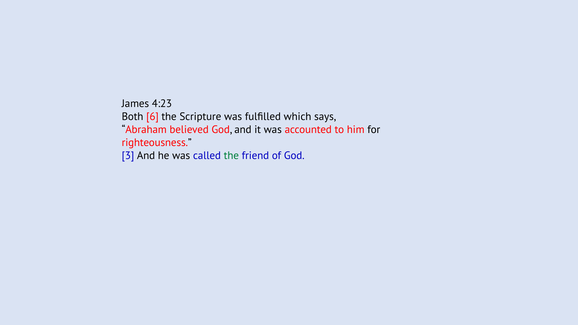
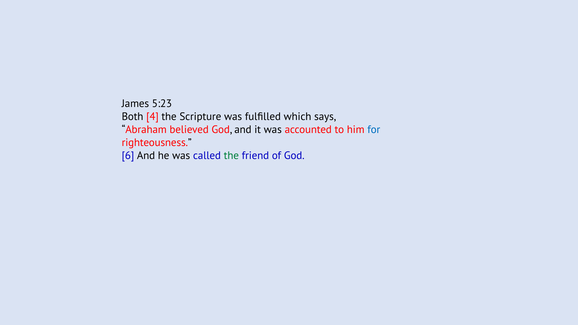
4:23: 4:23 -> 5:23 (162, 103)
6: 6 -> 4 (152, 116)
for colour: black -> blue (374, 129)
3: 3 -> 6 (128, 155)
